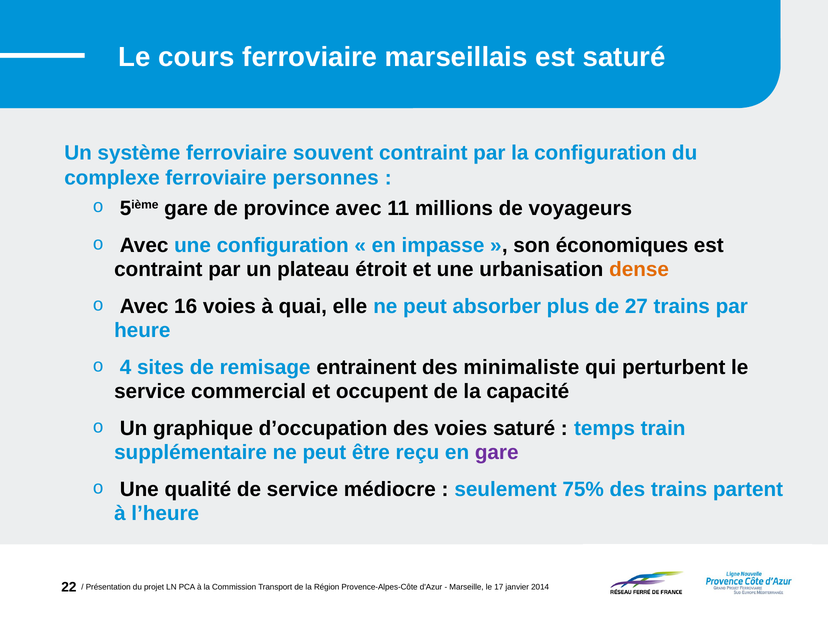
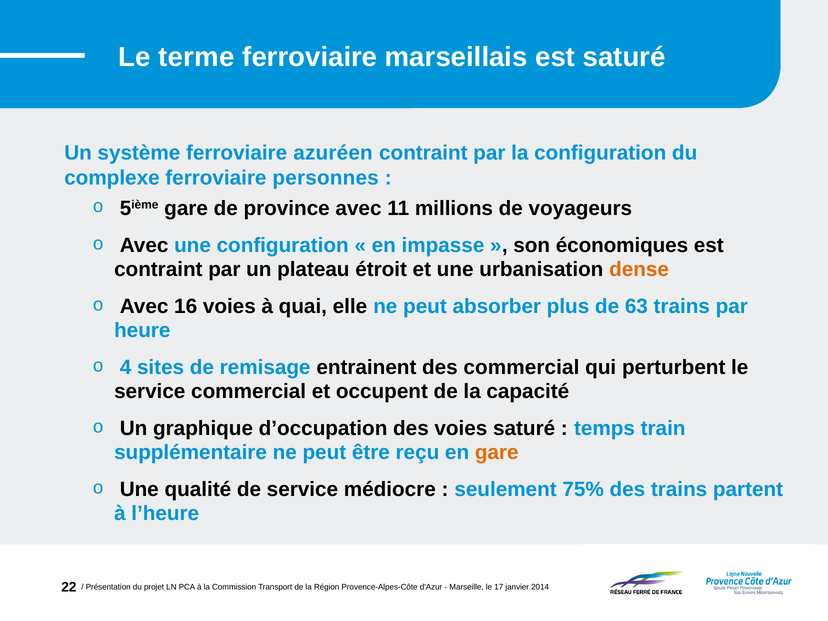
cours: cours -> terme (196, 57)
souvent: souvent -> azuréen (333, 153)
27: 27 -> 63 (636, 307)
des minimaliste: minimaliste -> commercial (521, 368)
gare colour: purple -> orange (497, 452)
